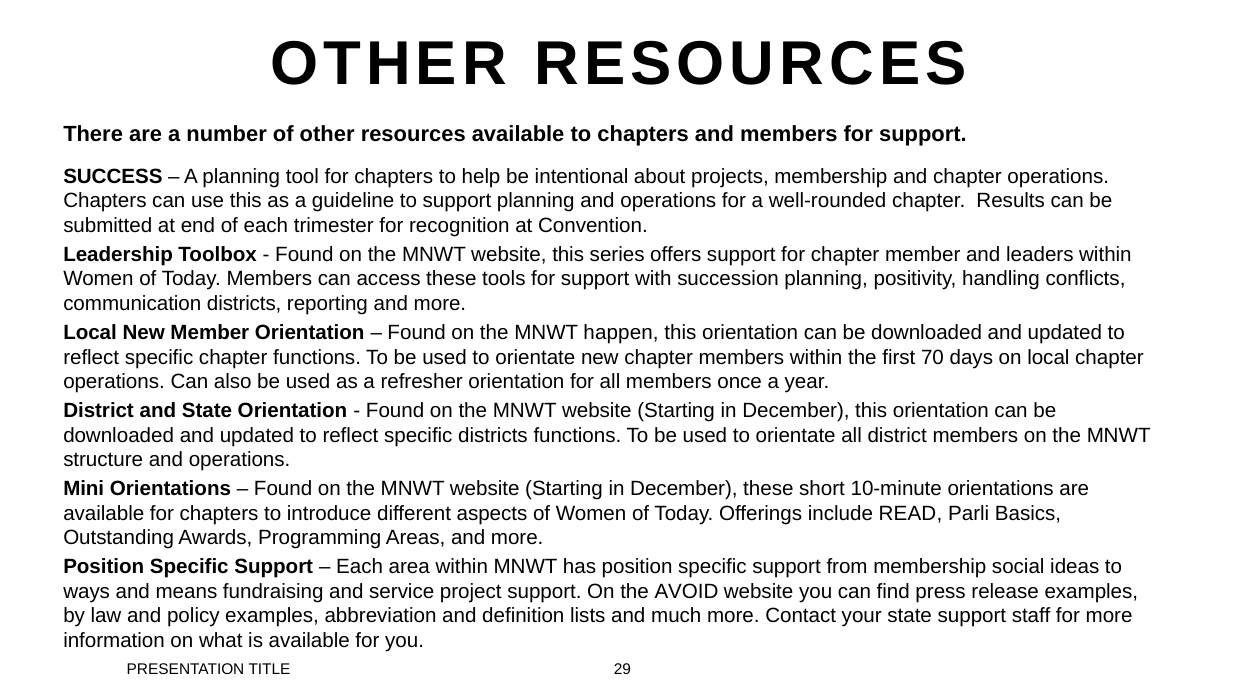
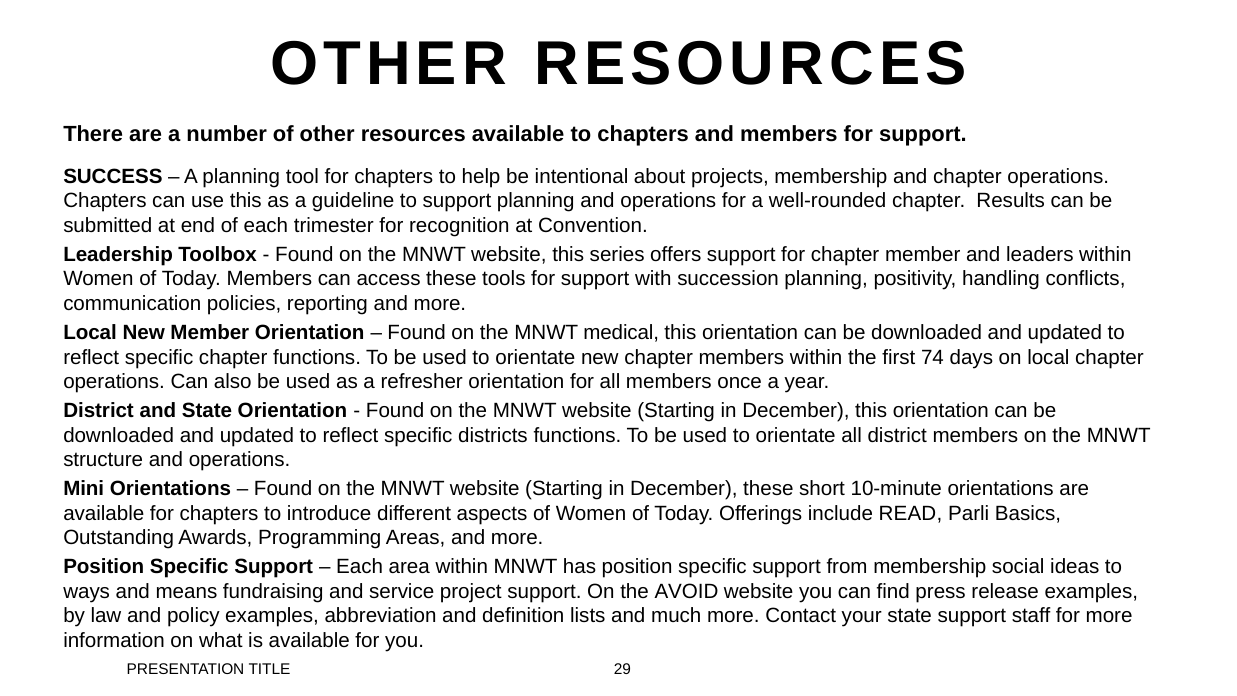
communication districts: districts -> policies (244, 304)
happen: happen -> medical (621, 332)
70: 70 -> 74 (932, 357)
